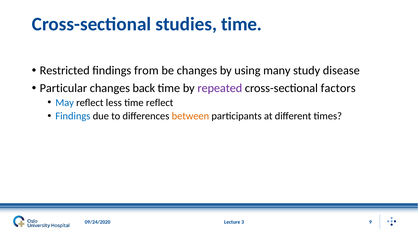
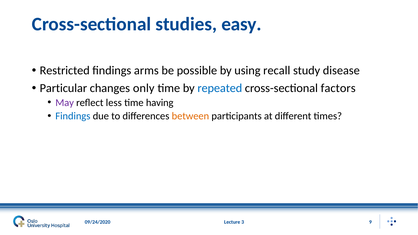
studies time: time -> easy (241, 24)
from: from -> arms (146, 71)
be changes: changes -> possible (197, 71)
many: many -> recall (277, 71)
back: back -> only (144, 88)
repeated colour: purple -> blue (220, 88)
May colour: blue -> purple (65, 103)
time reflect: reflect -> having (160, 103)
